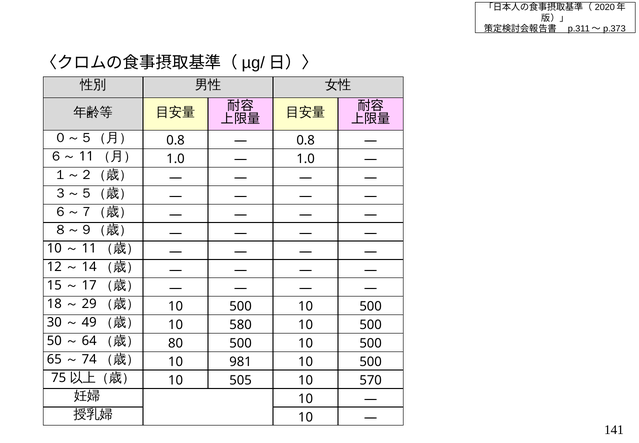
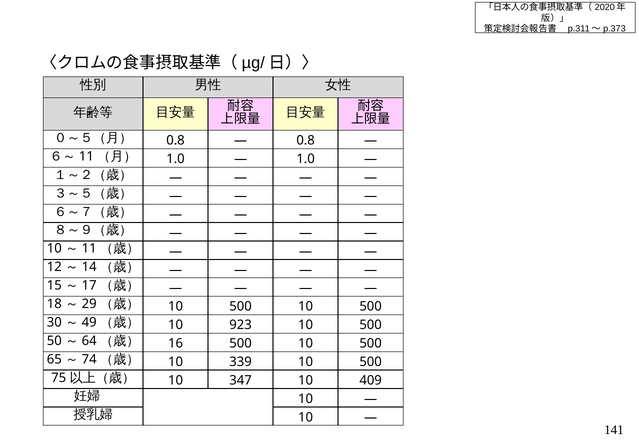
580: 580 -> 923 (241, 325)
80: 80 -> 16 (176, 343)
981: 981 -> 339 (241, 361)
505: 505 -> 347 (241, 380)
570: 570 -> 409 (371, 380)
